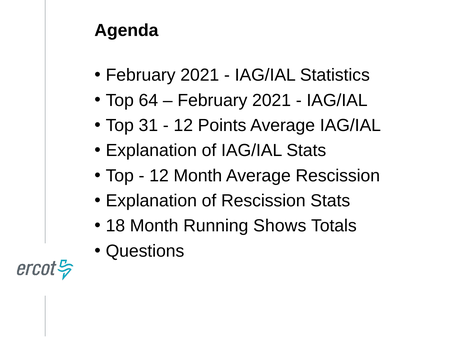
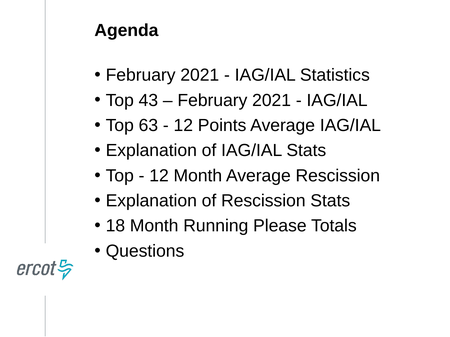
64: 64 -> 43 (148, 100)
31: 31 -> 63 (148, 126)
Shows: Shows -> Please (280, 226)
